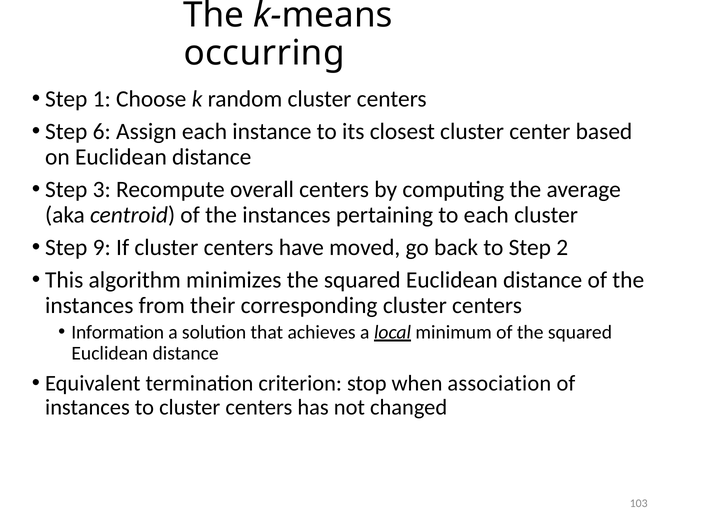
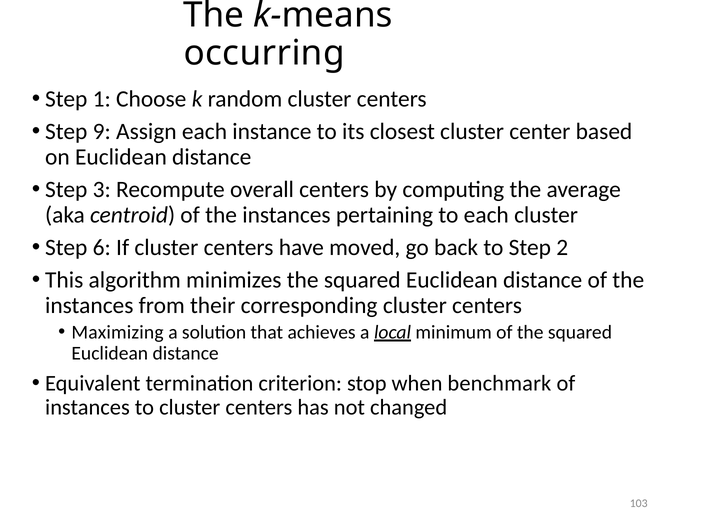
6: 6 -> 9 (102, 132)
9: 9 -> 6 (102, 248)
Information: Information -> Maximizing (118, 332)
association: association -> benchmark (499, 383)
